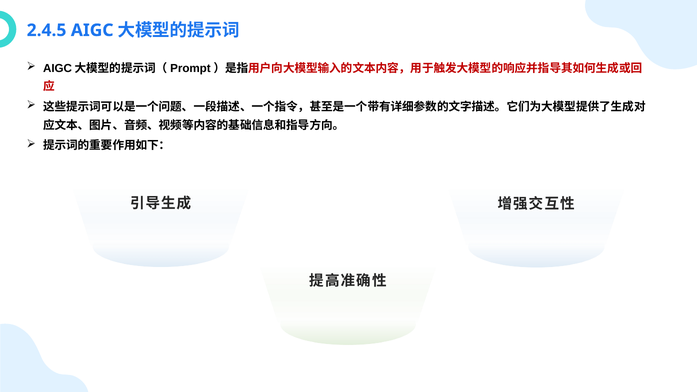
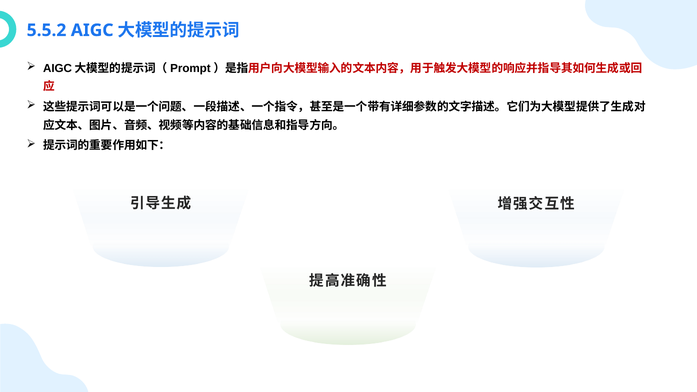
2.4.5: 2.4.5 -> 5.5.2 (47, 30)
